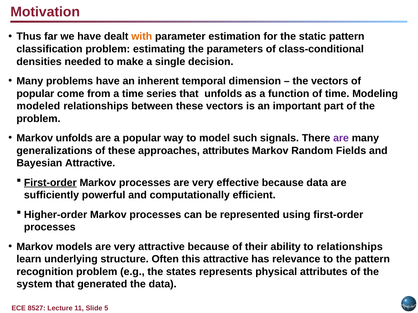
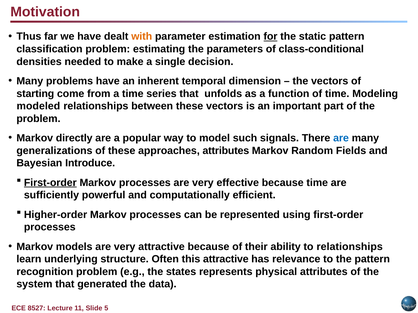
for underline: none -> present (270, 37)
popular: popular -> starting (35, 94)
Markov unfolds: unfolds -> directly (74, 138)
are colour: purple -> blue (341, 138)
Bayesian Attractive: Attractive -> Introduce (90, 163)
because data: data -> time (317, 183)
